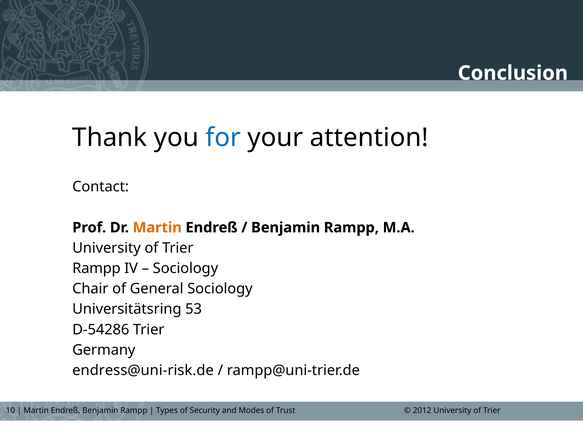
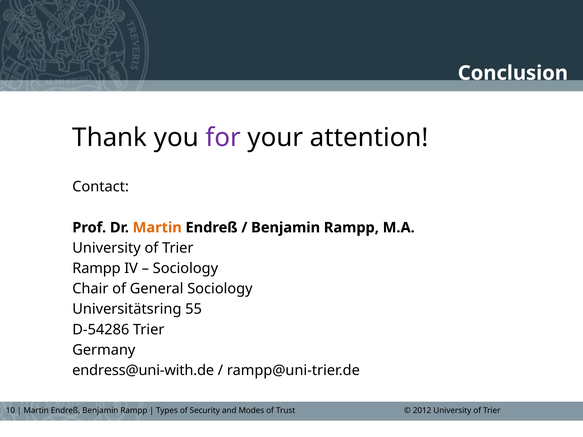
for colour: blue -> purple (223, 138)
53: 53 -> 55 (194, 309)
endress@uni-risk.de: endress@uni-risk.de -> endress@uni-with.de (143, 371)
